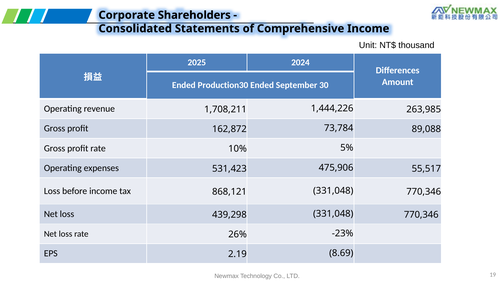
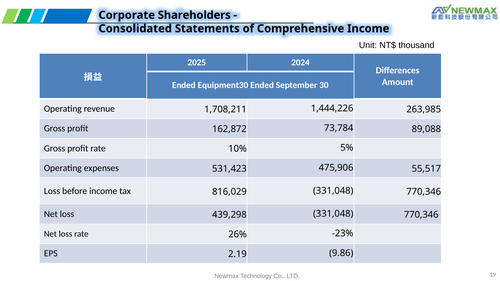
Production30: Production30 -> Equipment30 (223, 85)
868,121: 868,121 -> 816,029 (229, 192)
8.69: 8.69 -> 9.86 (341, 253)
